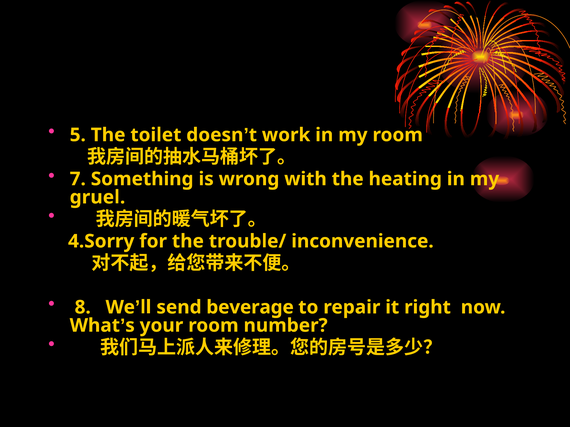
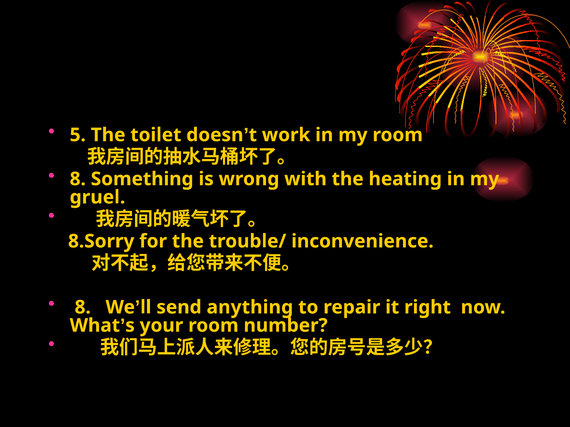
7: 7 -> 8 (78, 179)
4.Sorry: 4.Sorry -> 8.Sorry (101, 241)
beverage: beverage -> anything (250, 308)
